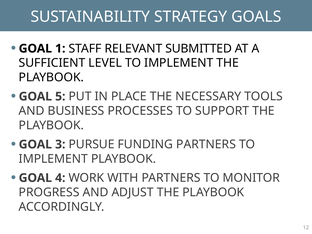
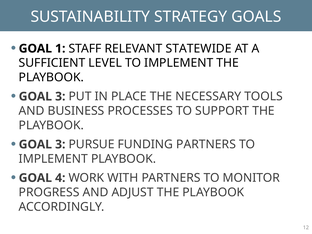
SUBMITTED: SUBMITTED -> STATEWIDE (199, 49)
5: 5 -> 3 (60, 96)
